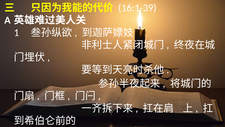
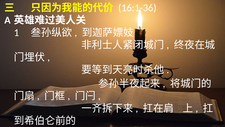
16:1-39: 16:1-39 -> 16:1-36 (137, 8)
